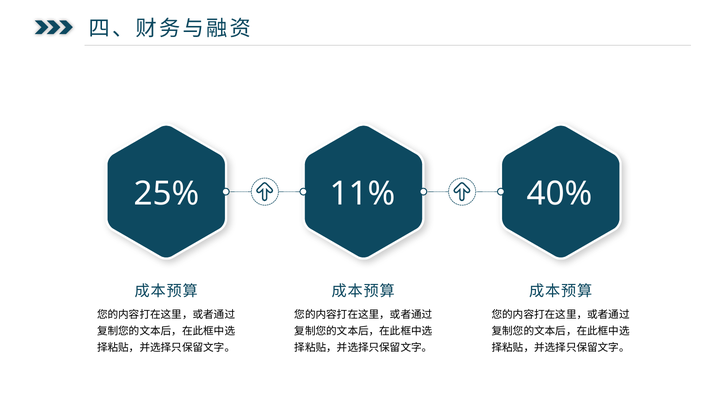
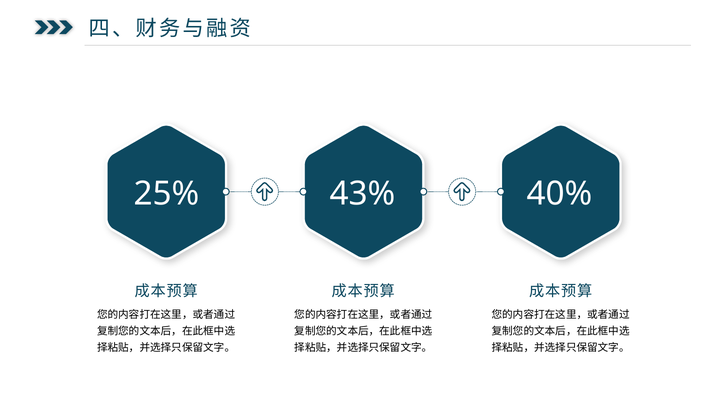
11%: 11% -> 43% (363, 194)
